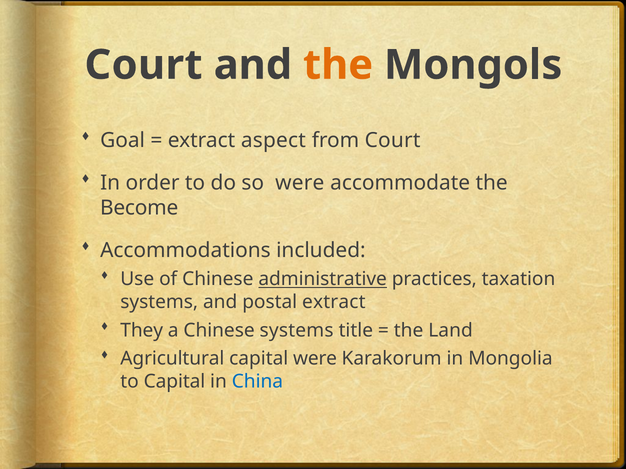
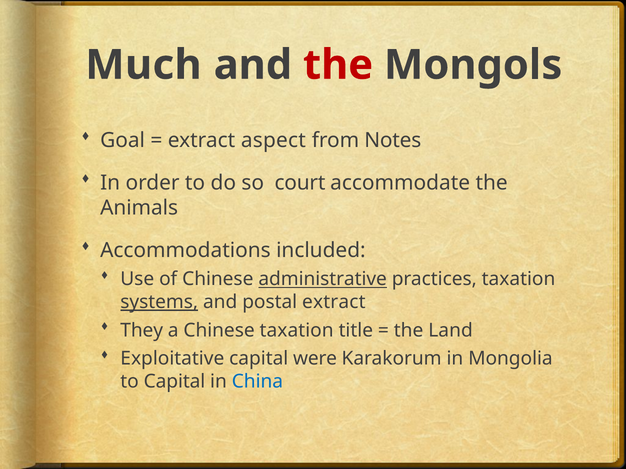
Court: Court -> Much (143, 65)
the colour: orange -> red (338, 65)
from Court: Court -> Notes (393, 140)
were: were -> court (300, 183)
Become: Become -> Animals (139, 208)
systems underline: none -> present (159, 302)
Chinese systems: systems -> taxation (297, 331)
Agricultural: Agricultural -> Exploitative (172, 359)
